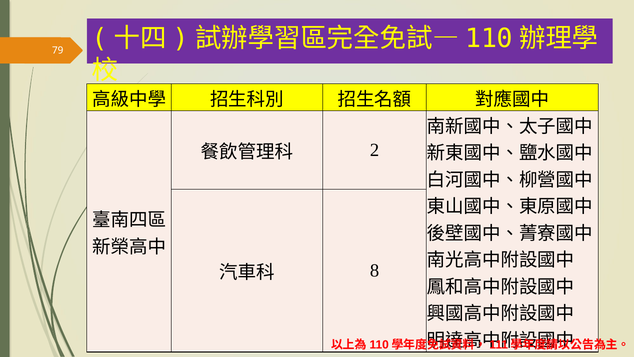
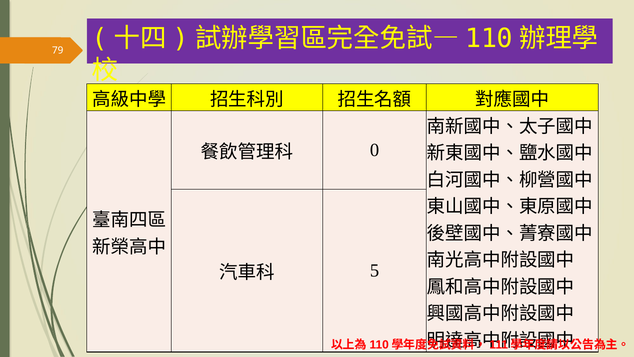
2: 2 -> 0 (375, 150)
8: 8 -> 5 (375, 271)
